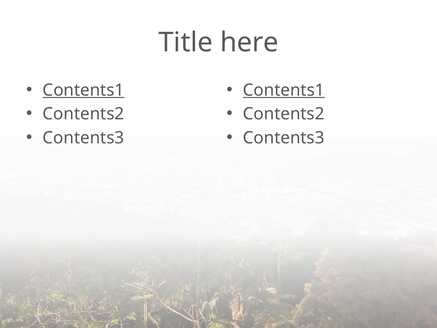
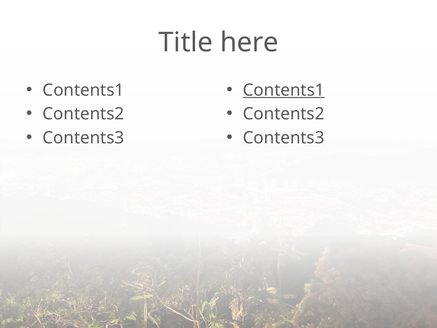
Contents1 underline: present -> none (83, 90)
